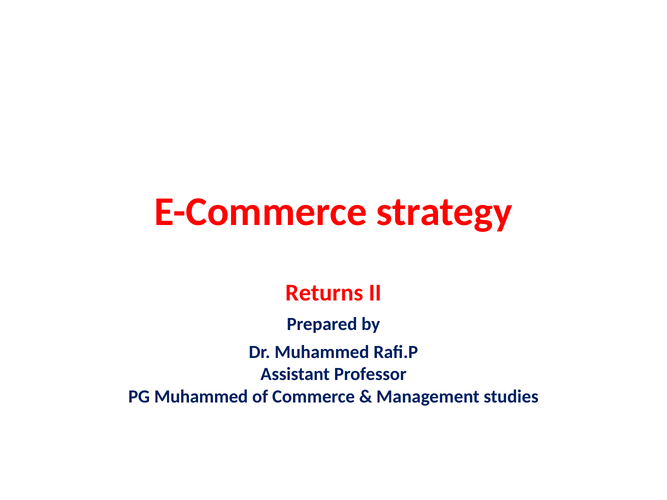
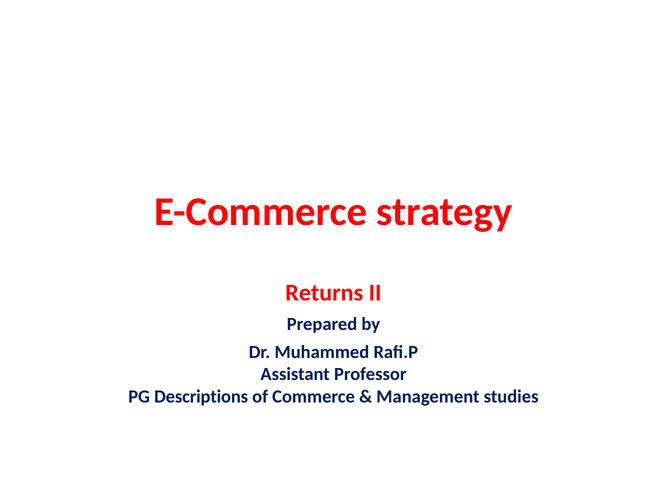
PG Muhammed: Muhammed -> Descriptions (201, 397)
